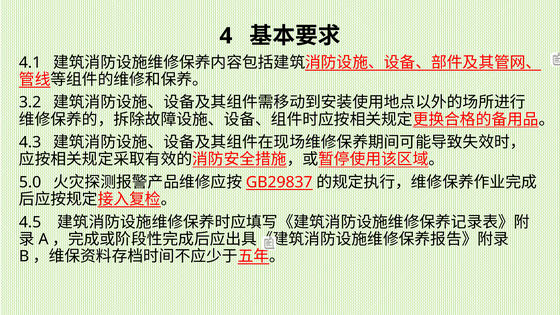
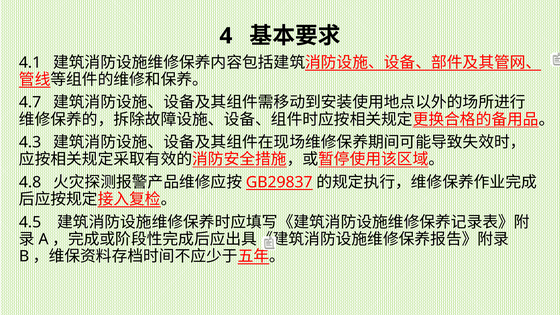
3.2: 3.2 -> 4.7 (30, 102)
5.0: 5.0 -> 4.8 (30, 182)
